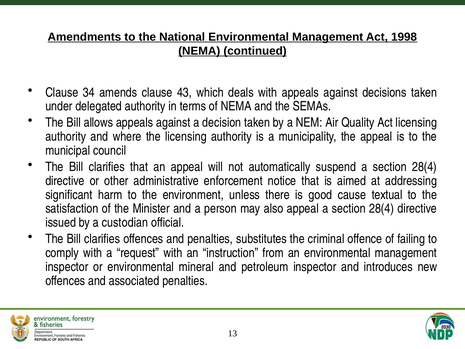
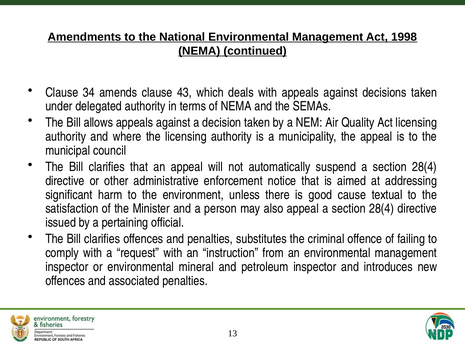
custodian: custodian -> pertaining (125, 223)
